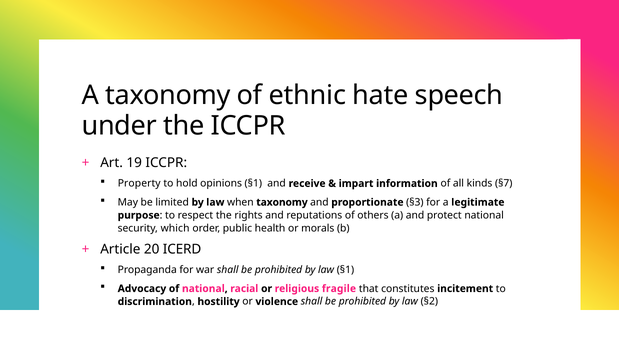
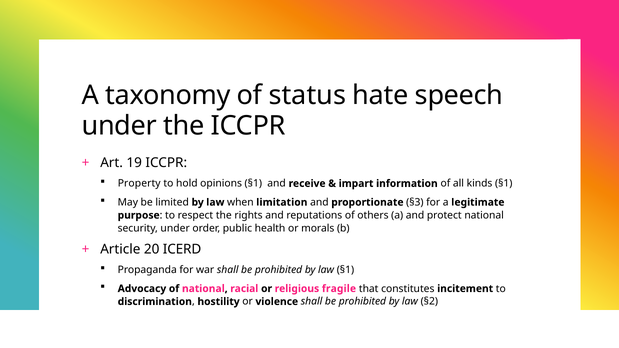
ethnic: ethnic -> status (307, 95)
kinds §7: §7 -> §1 (504, 184)
when taxonomy: taxonomy -> limitation (282, 202)
security which: which -> under (175, 228)
